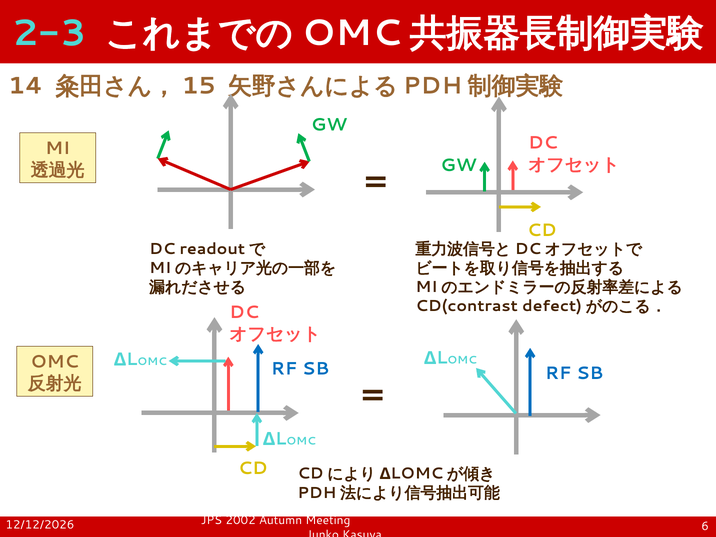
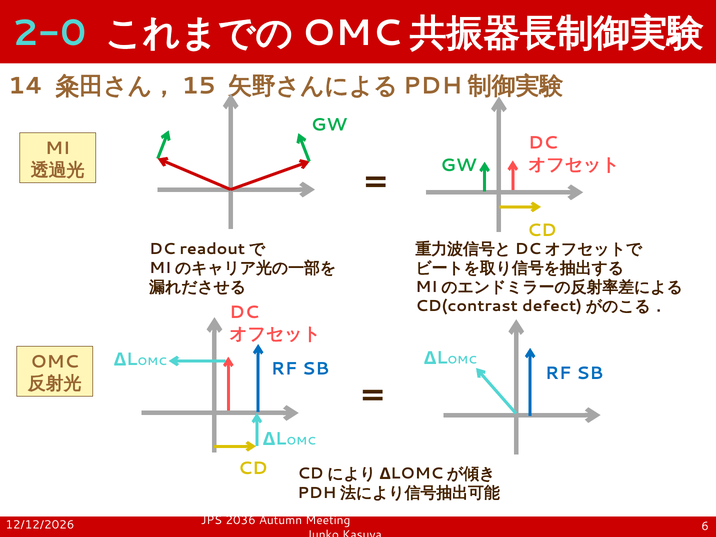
2-3: 2-3 -> 2-0 (49, 33)
2002: 2002 -> 2036 (241, 520)
